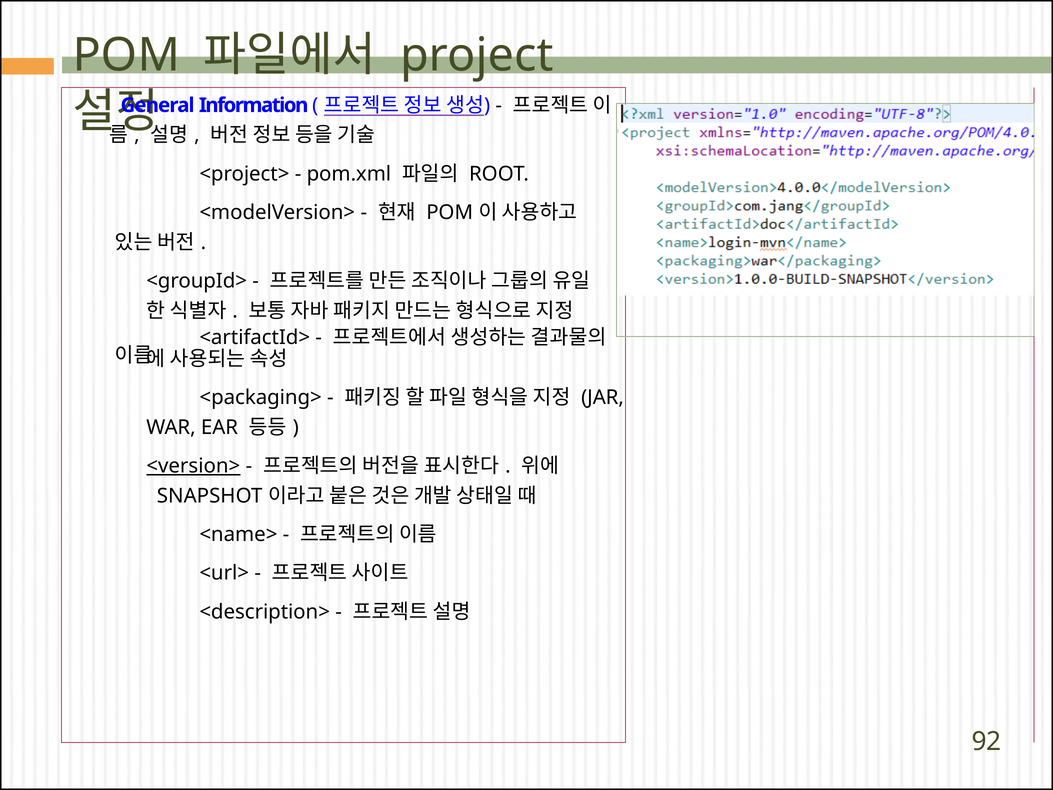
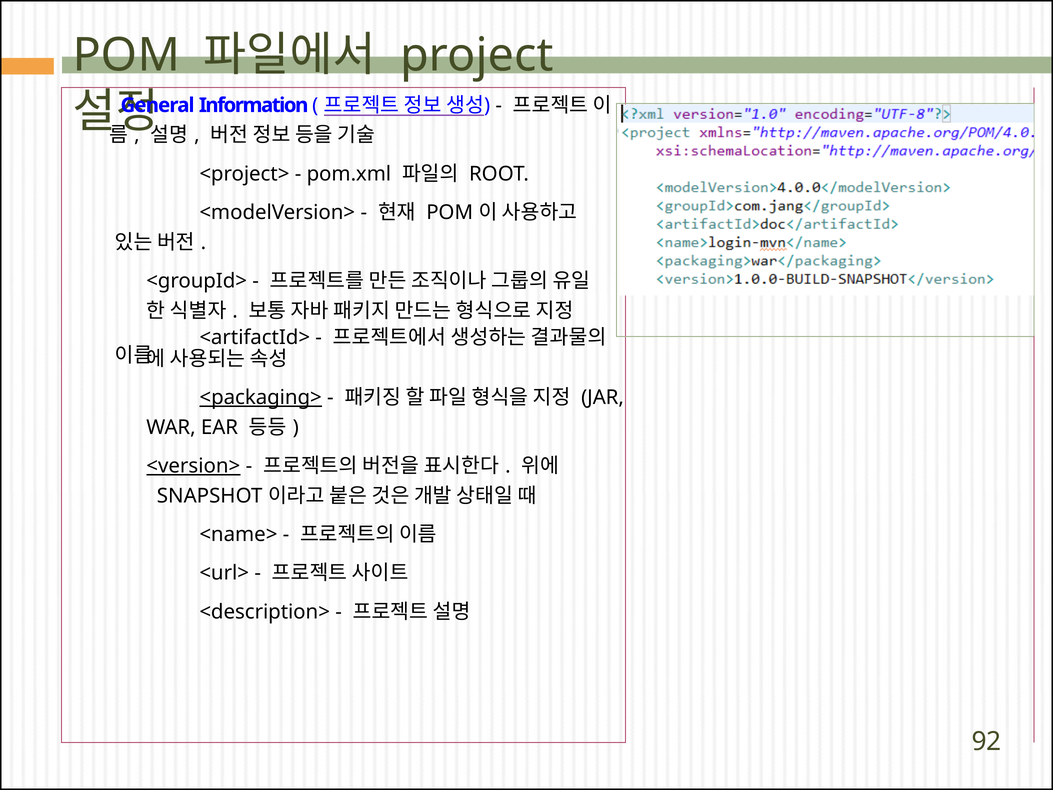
<packaging> underline: none -> present (261, 397)
